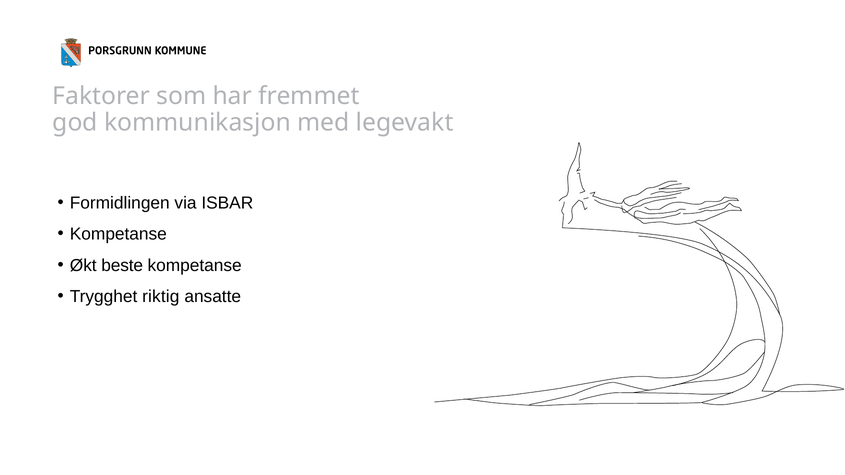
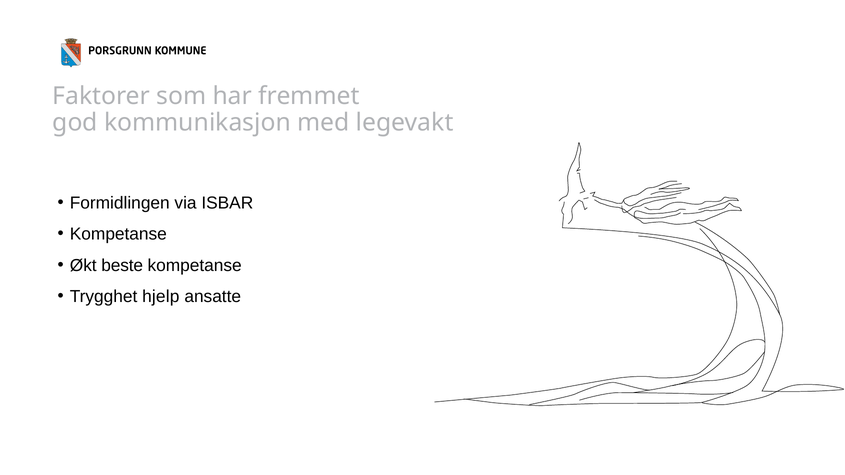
riktig: riktig -> hjelp (161, 297)
